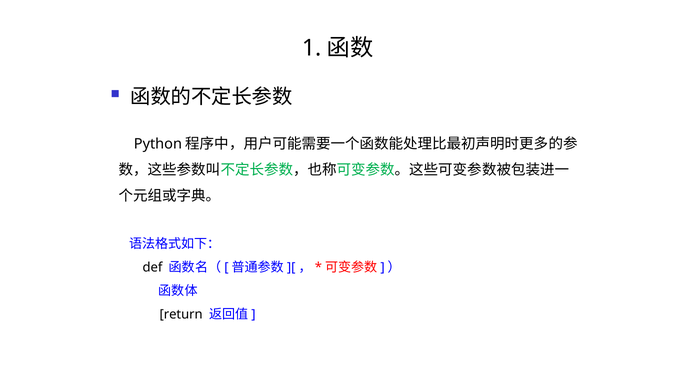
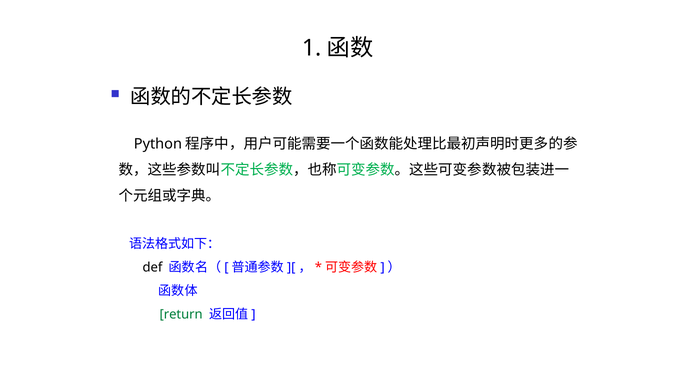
return colour: black -> green (181, 314)
